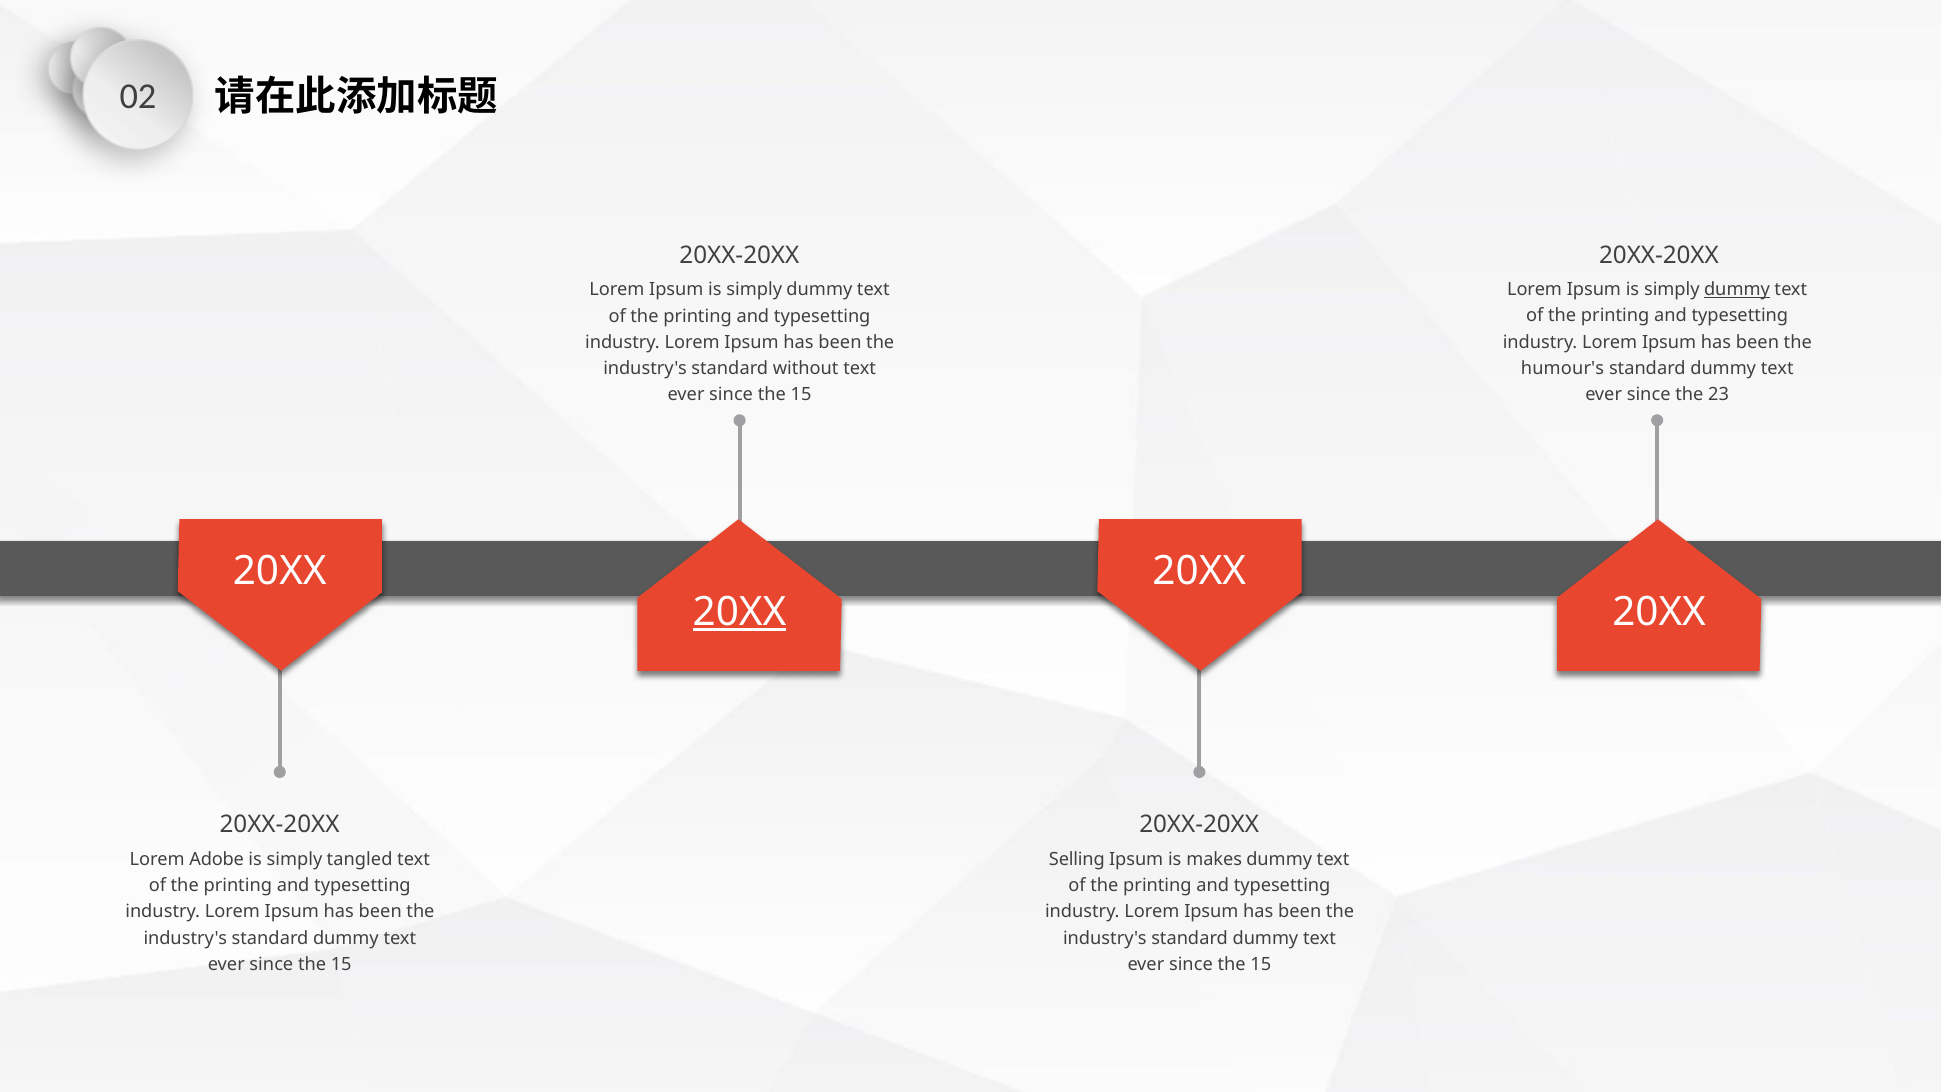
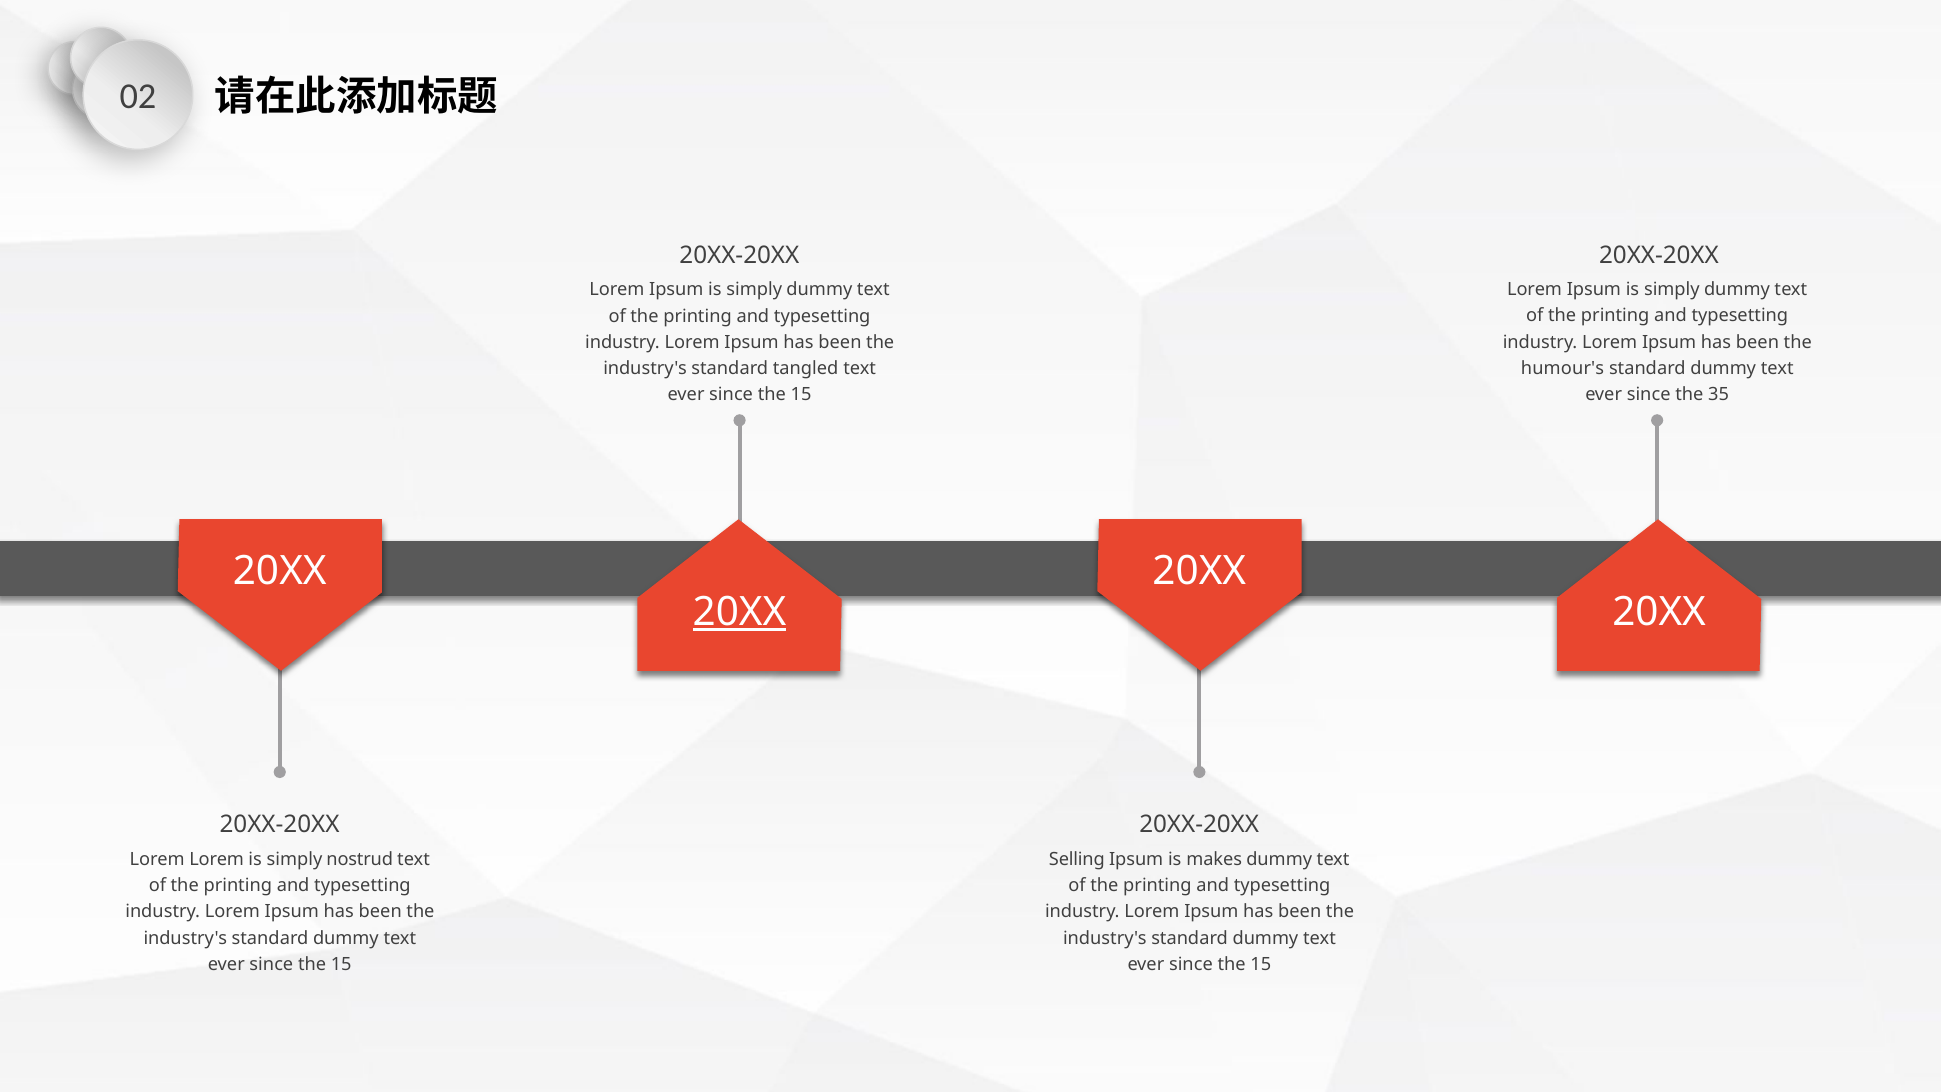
dummy underline: present -> none (1737, 290)
without: without -> tangled (806, 369)
23: 23 -> 35 (1719, 395)
Lorem Adobe: Adobe -> Lorem (217, 859)
tangled: tangled -> nostrud (360, 859)
